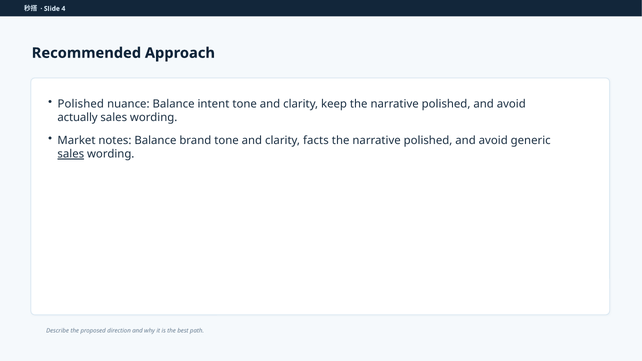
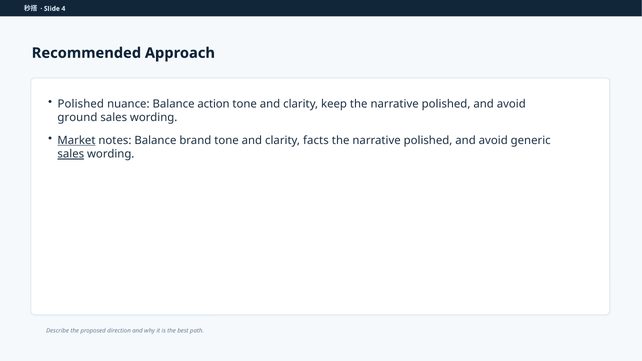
intent: intent -> action (214, 104)
actually: actually -> ground (77, 118)
Market underline: none -> present (77, 141)
